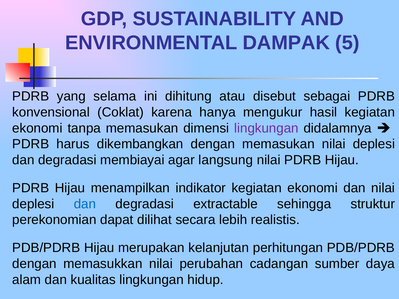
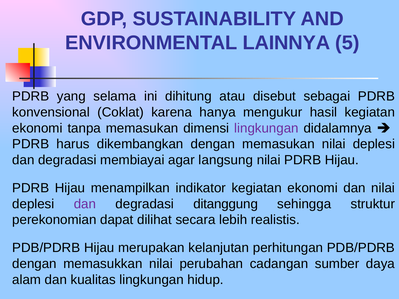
DAMPAK: DAMPAK -> LAINNYA (286, 43)
dan colour: blue -> purple (85, 204)
extractable: extractable -> ditanggung (226, 204)
